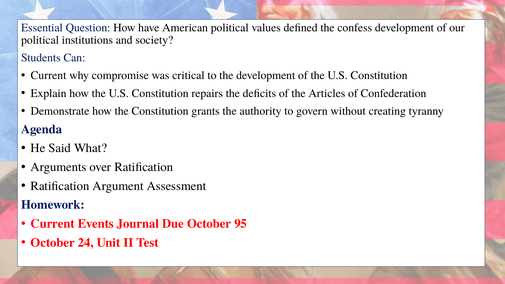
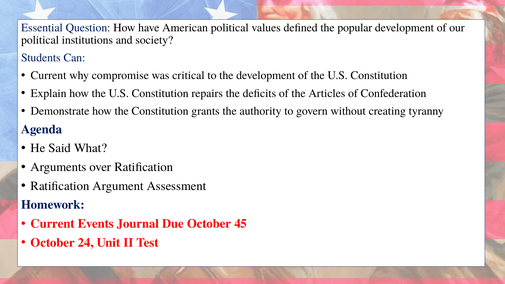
confess: confess -> popular (355, 28)
95: 95 -> 45 (241, 224)
